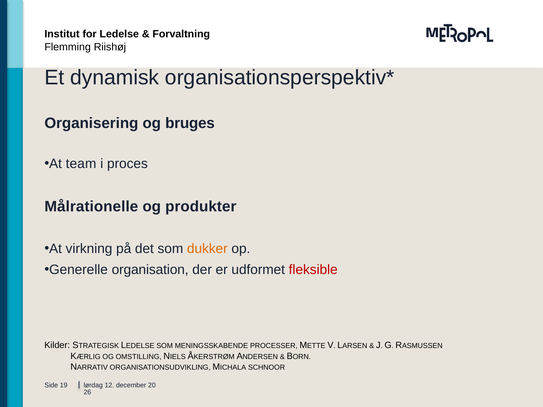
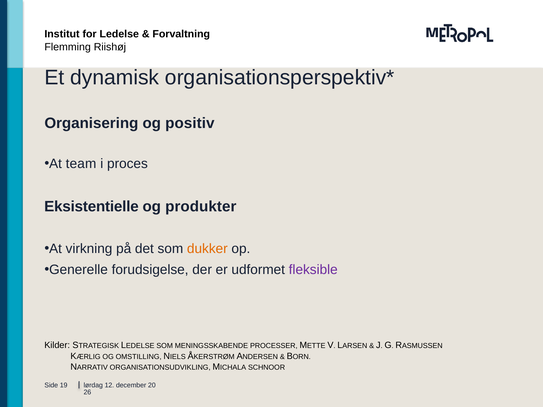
bruges: bruges -> positiv (190, 123)
Målrationelle: Målrationelle -> Eksistentielle (91, 207)
organisation: organisation -> forudsigelse (150, 270)
fleksible colour: red -> purple (313, 270)
